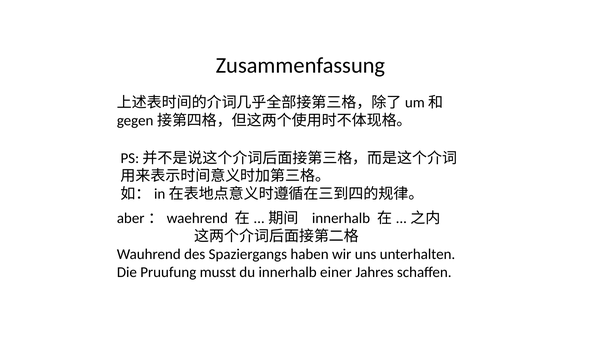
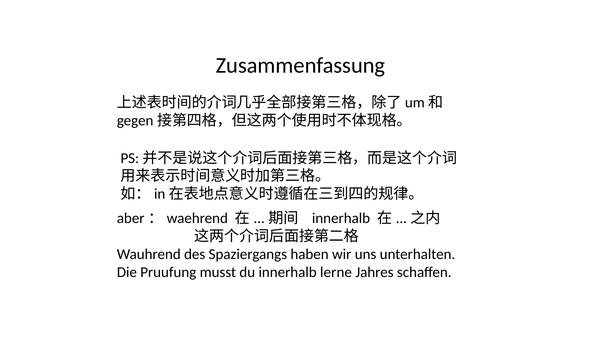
einer: einer -> lerne (336, 272)
